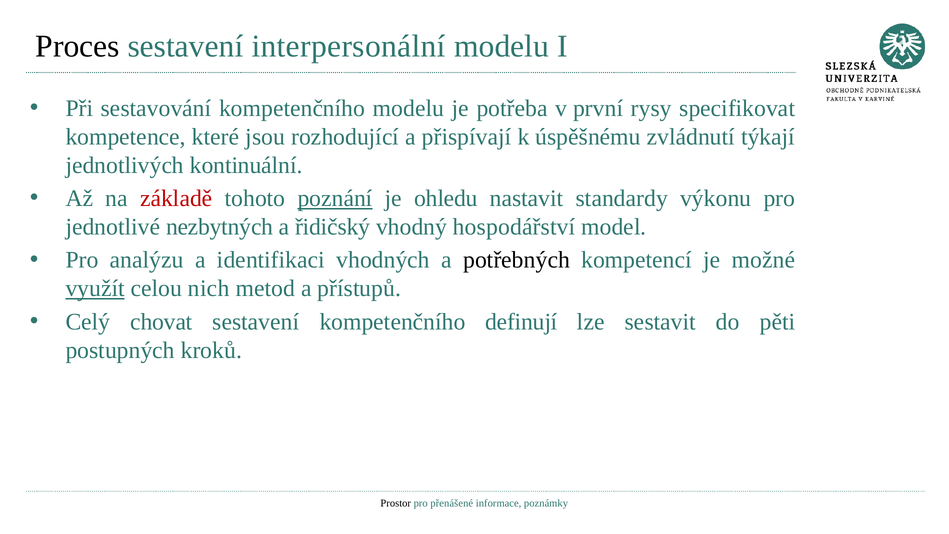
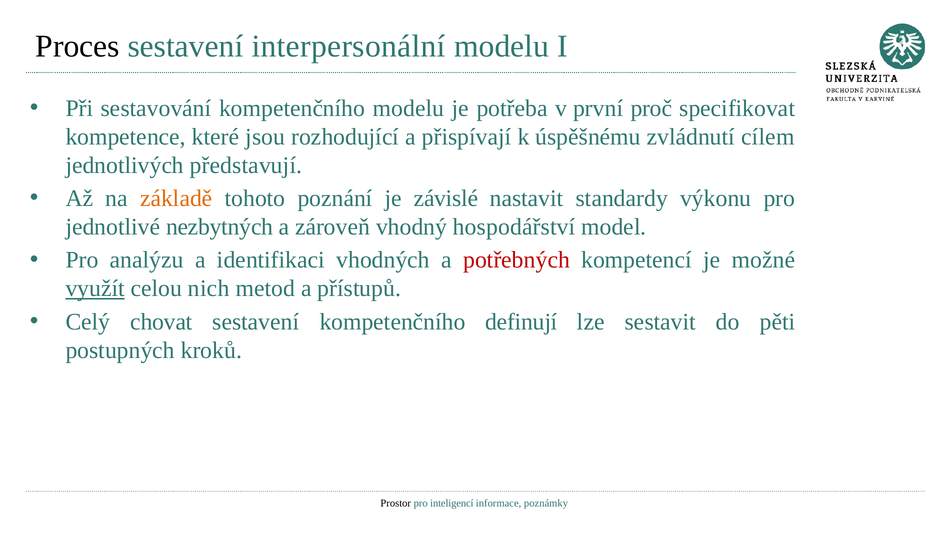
rysy: rysy -> proč (651, 108)
týkají: týkají -> cílem (768, 137)
kontinuální: kontinuální -> představují (246, 165)
základě colour: red -> orange (176, 198)
poznání underline: present -> none (335, 198)
ohledu: ohledu -> závislé (446, 198)
řidičský: řidičský -> zároveň (333, 227)
potřebných colour: black -> red (517, 260)
přenášené: přenášené -> inteligencí (452, 503)
